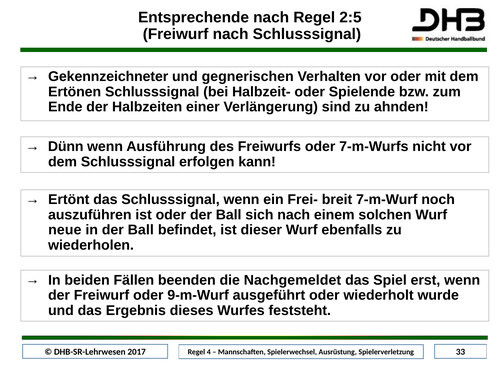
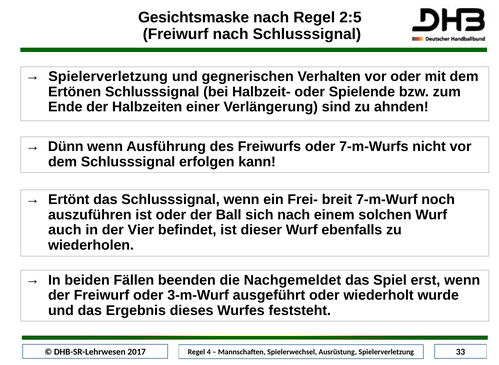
Entsprechende: Entsprechende -> Gesichtsmaske (194, 18)
Gekennzeichneter: Gekennzeichneter -> Spielerverletzung (108, 76)
neue: neue -> auch (65, 230)
in der Ball: Ball -> Vier (141, 230)
9-m-Wurf: 9-m-Wurf -> 3-m-Wurf (198, 295)
